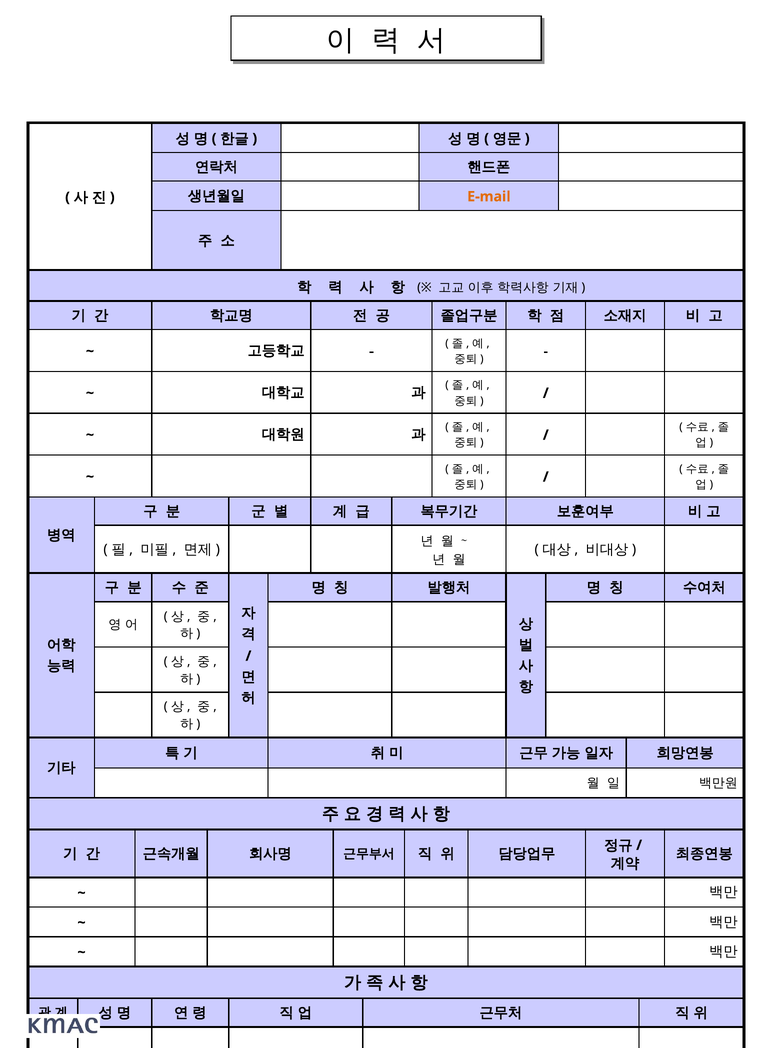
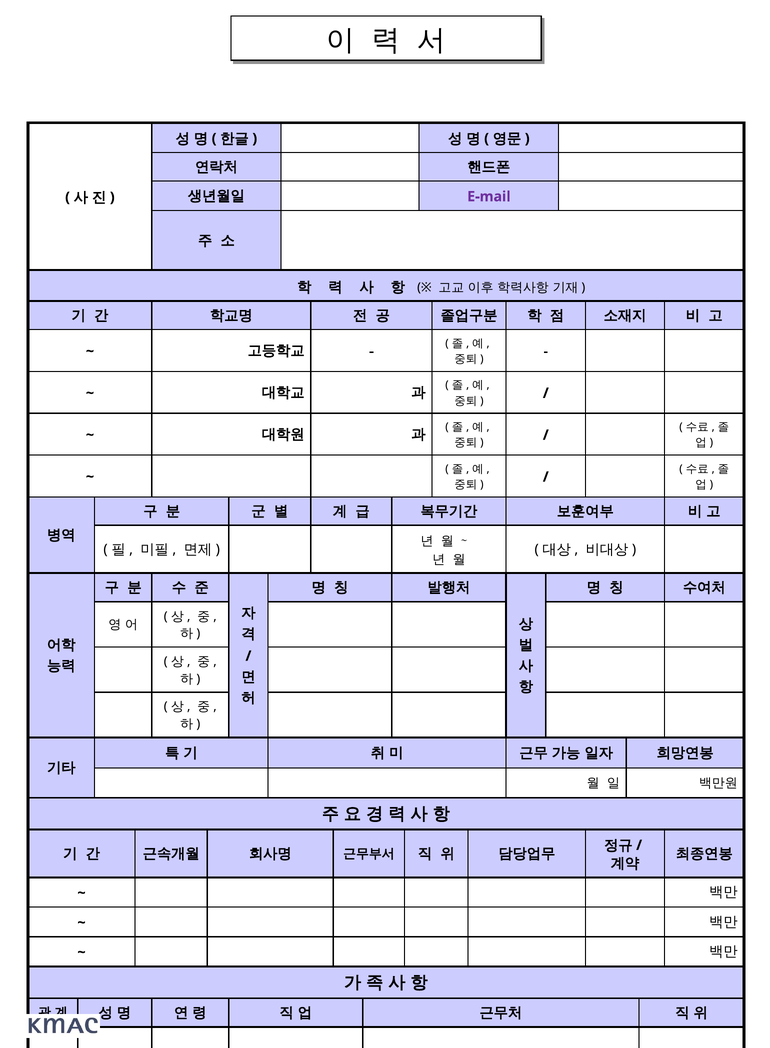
E-mail colour: orange -> purple (489, 197)
